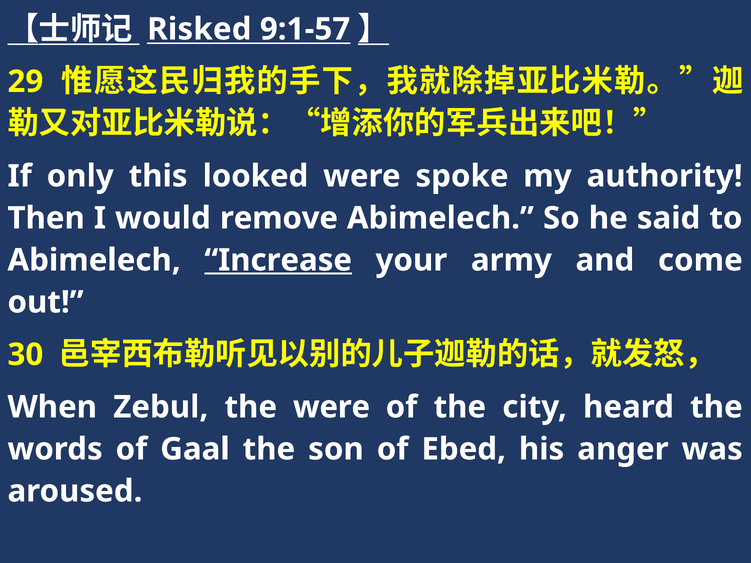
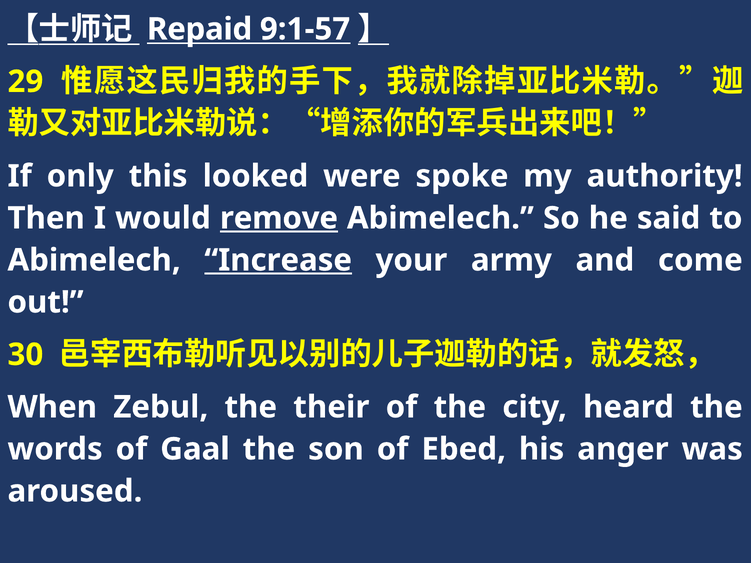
Risked: Risked -> Repaid (200, 29)
remove underline: none -> present (279, 218)
the were: were -> their (331, 407)
